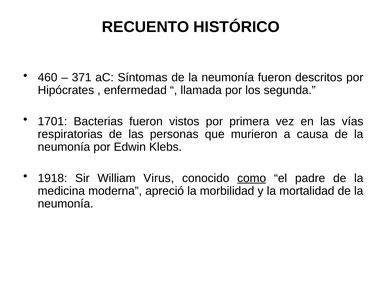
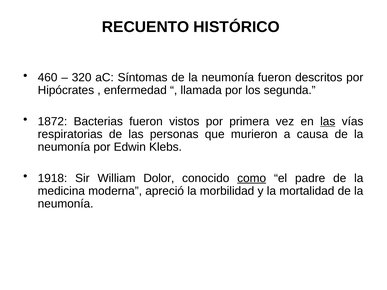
371: 371 -> 320 (82, 78)
1701: 1701 -> 1872 (52, 122)
las underline: none -> present (328, 122)
Virus: Virus -> Dolor (159, 178)
